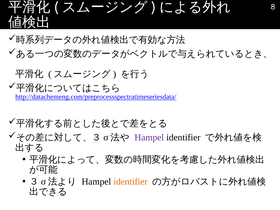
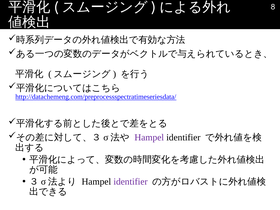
identifier colour: orange -> purple (131, 182)
